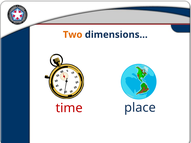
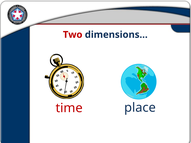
Two colour: orange -> red (73, 35)
